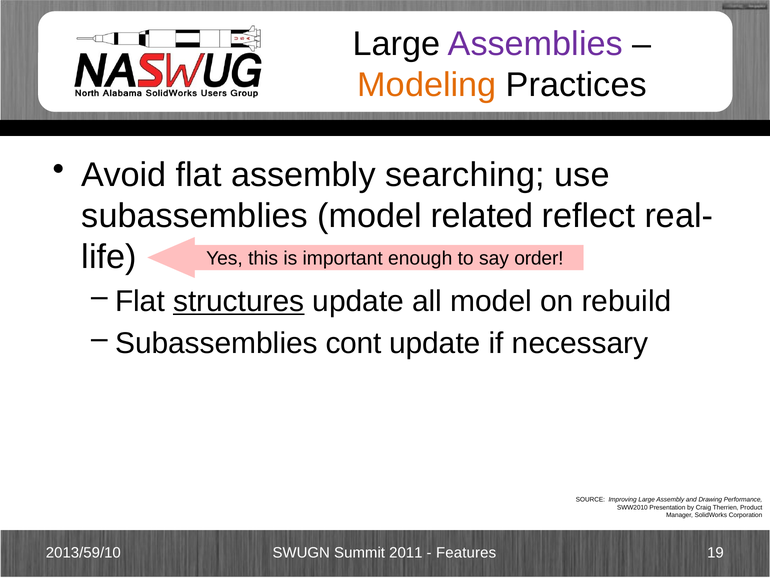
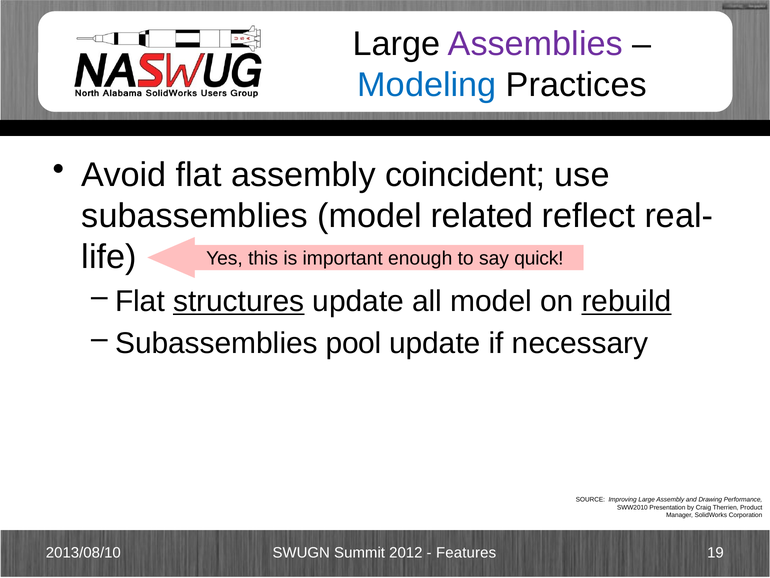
Modeling colour: orange -> blue (427, 85)
searching: searching -> coincident (465, 175)
order: order -> quick (539, 258)
rebuild underline: none -> present (626, 301)
cont: cont -> pool (354, 343)
2013/59/10: 2013/59/10 -> 2013/08/10 (83, 552)
2011: 2011 -> 2012 (406, 552)
